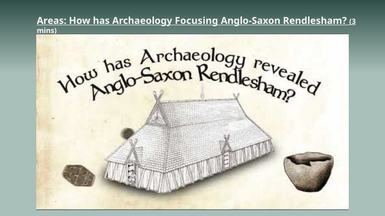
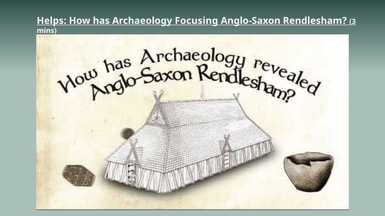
Areas: Areas -> Helps (52, 21)
